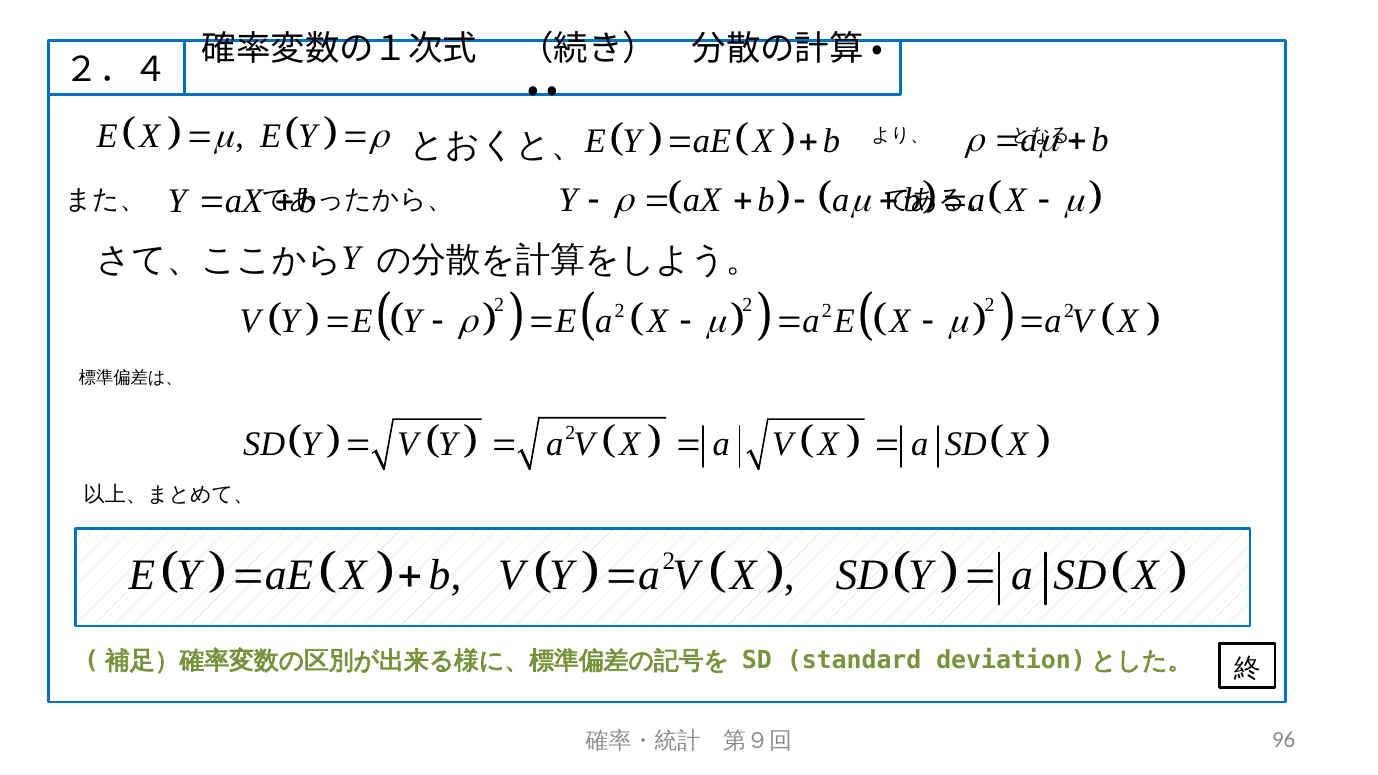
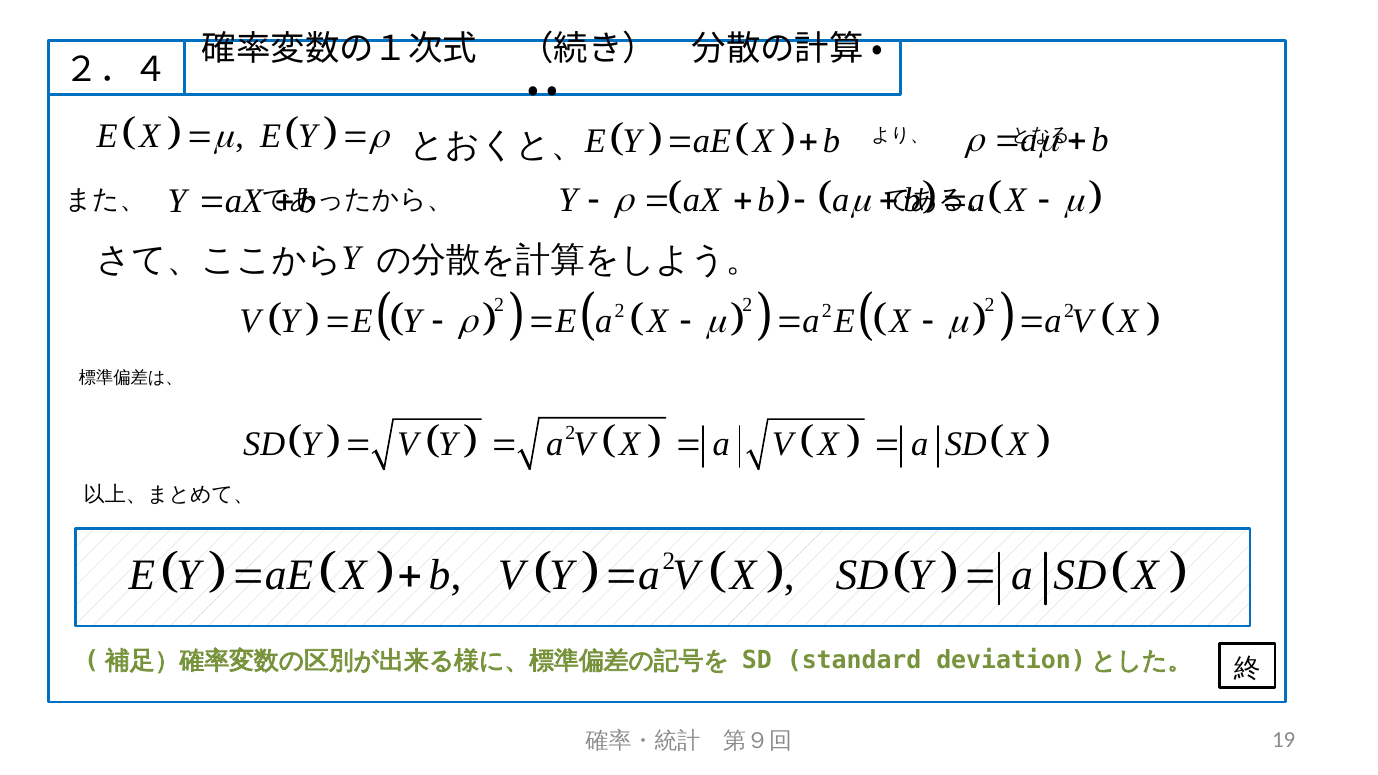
96: 96 -> 19 (1284, 740)
